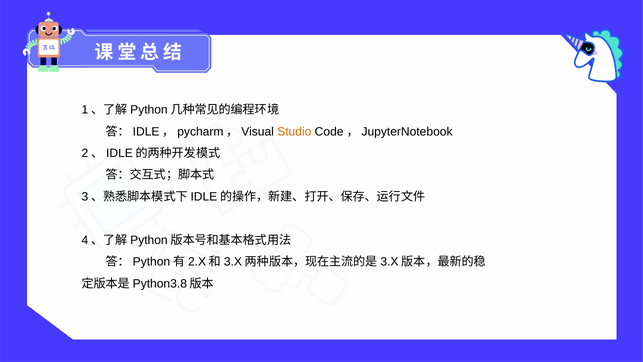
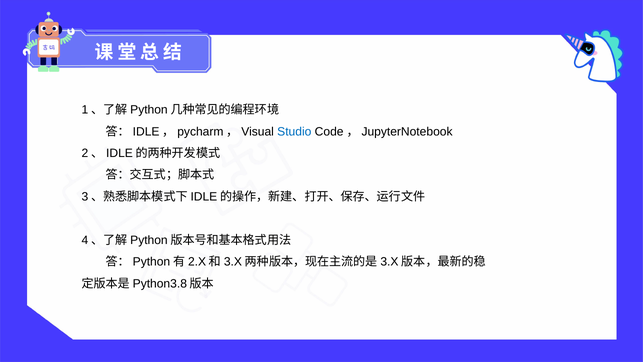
Studio colour: orange -> blue (294, 131)
